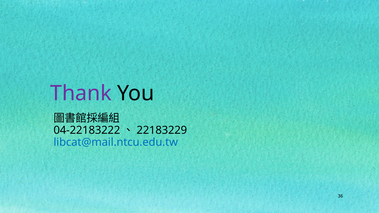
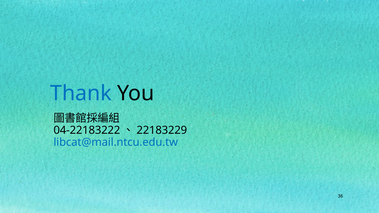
Thank colour: purple -> blue (81, 94)
